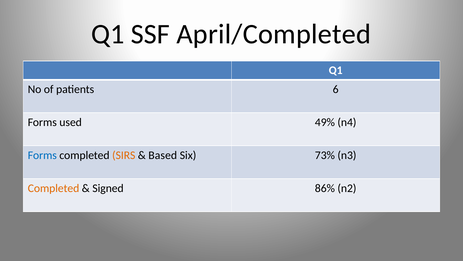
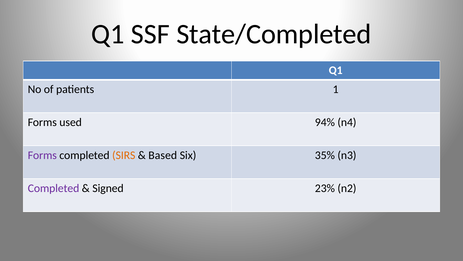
April/Completed: April/Completed -> State/Completed (274, 34)
6: 6 -> 1 (336, 89)
49%: 49% -> 94% (325, 122)
Forms colour: blue -> purple (42, 155)
73%: 73% -> 35% (325, 155)
Completed colour: orange -> purple (54, 188)
86%: 86% -> 23% (325, 188)
